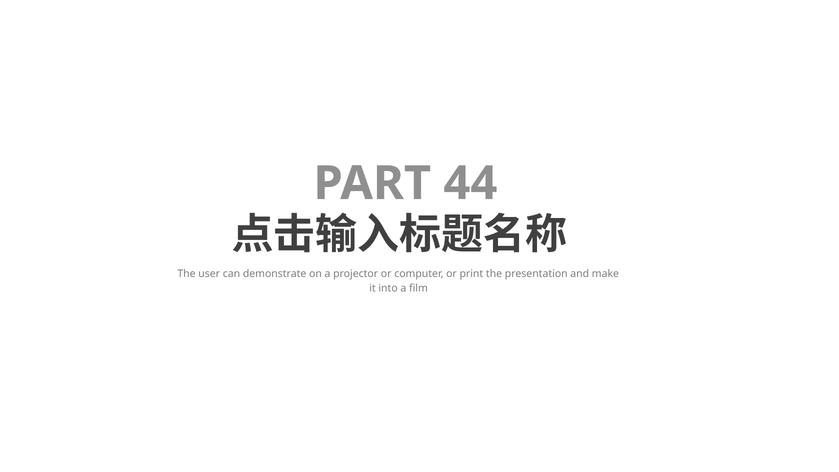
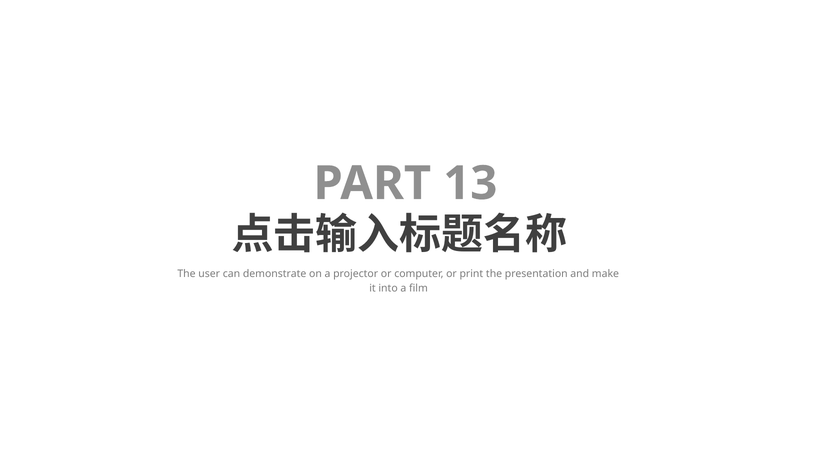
44: 44 -> 13 (470, 183)
